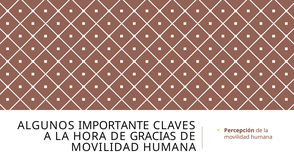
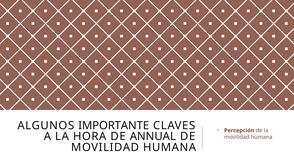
GRACIAS: GRACIAS -> ANNUAL (153, 137)
